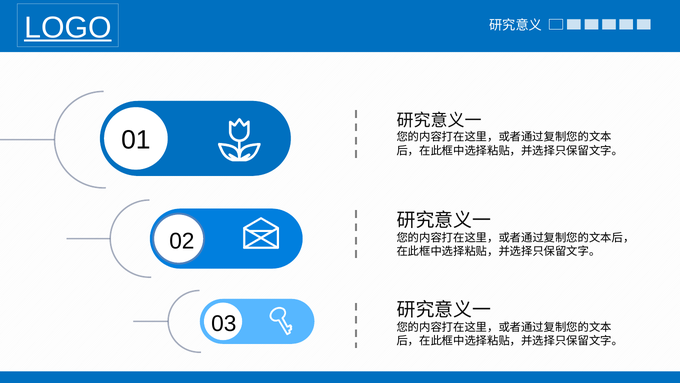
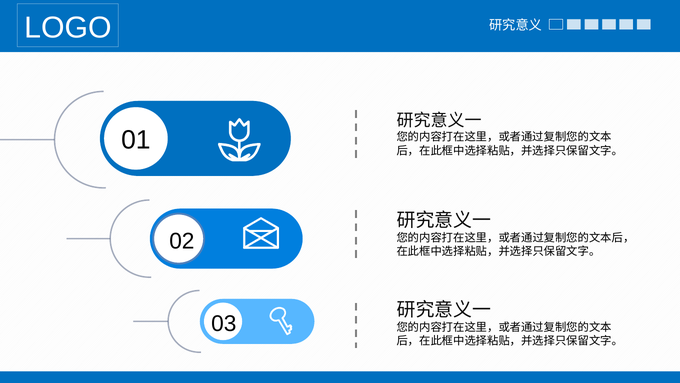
LOGO underline: present -> none (68, 27)
